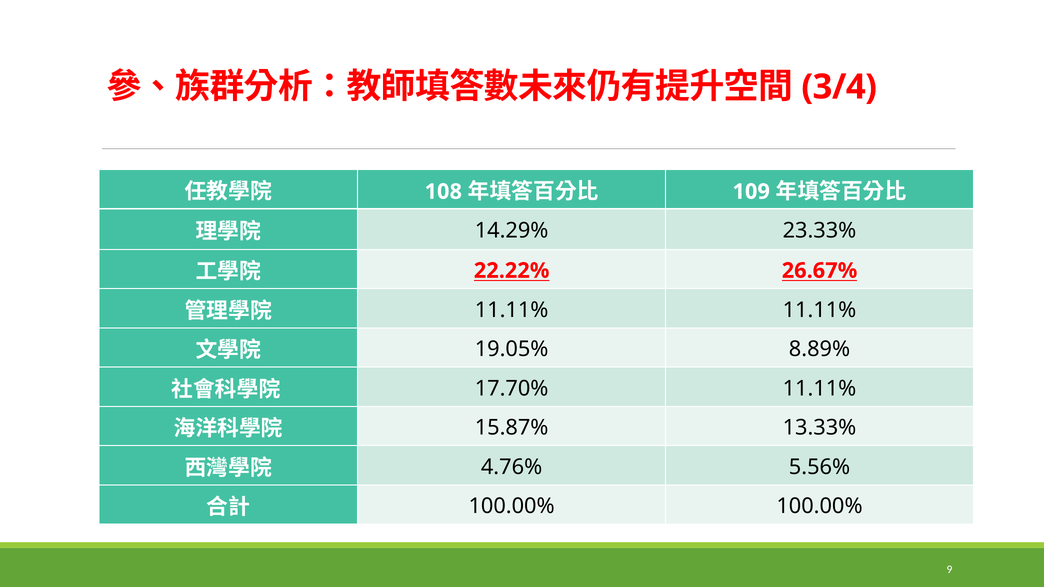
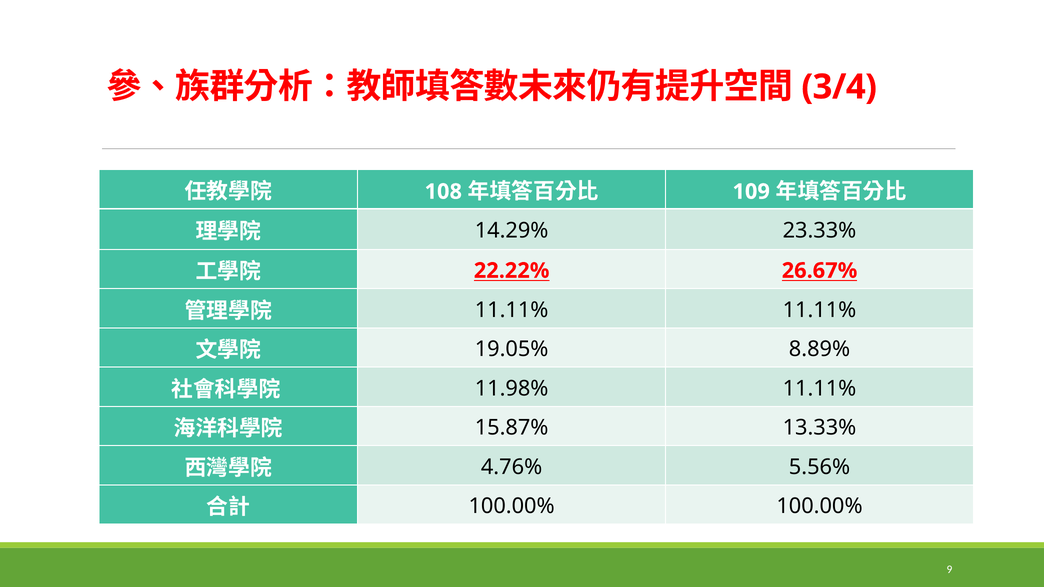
17.70%: 17.70% -> 11.98% (512, 389)
